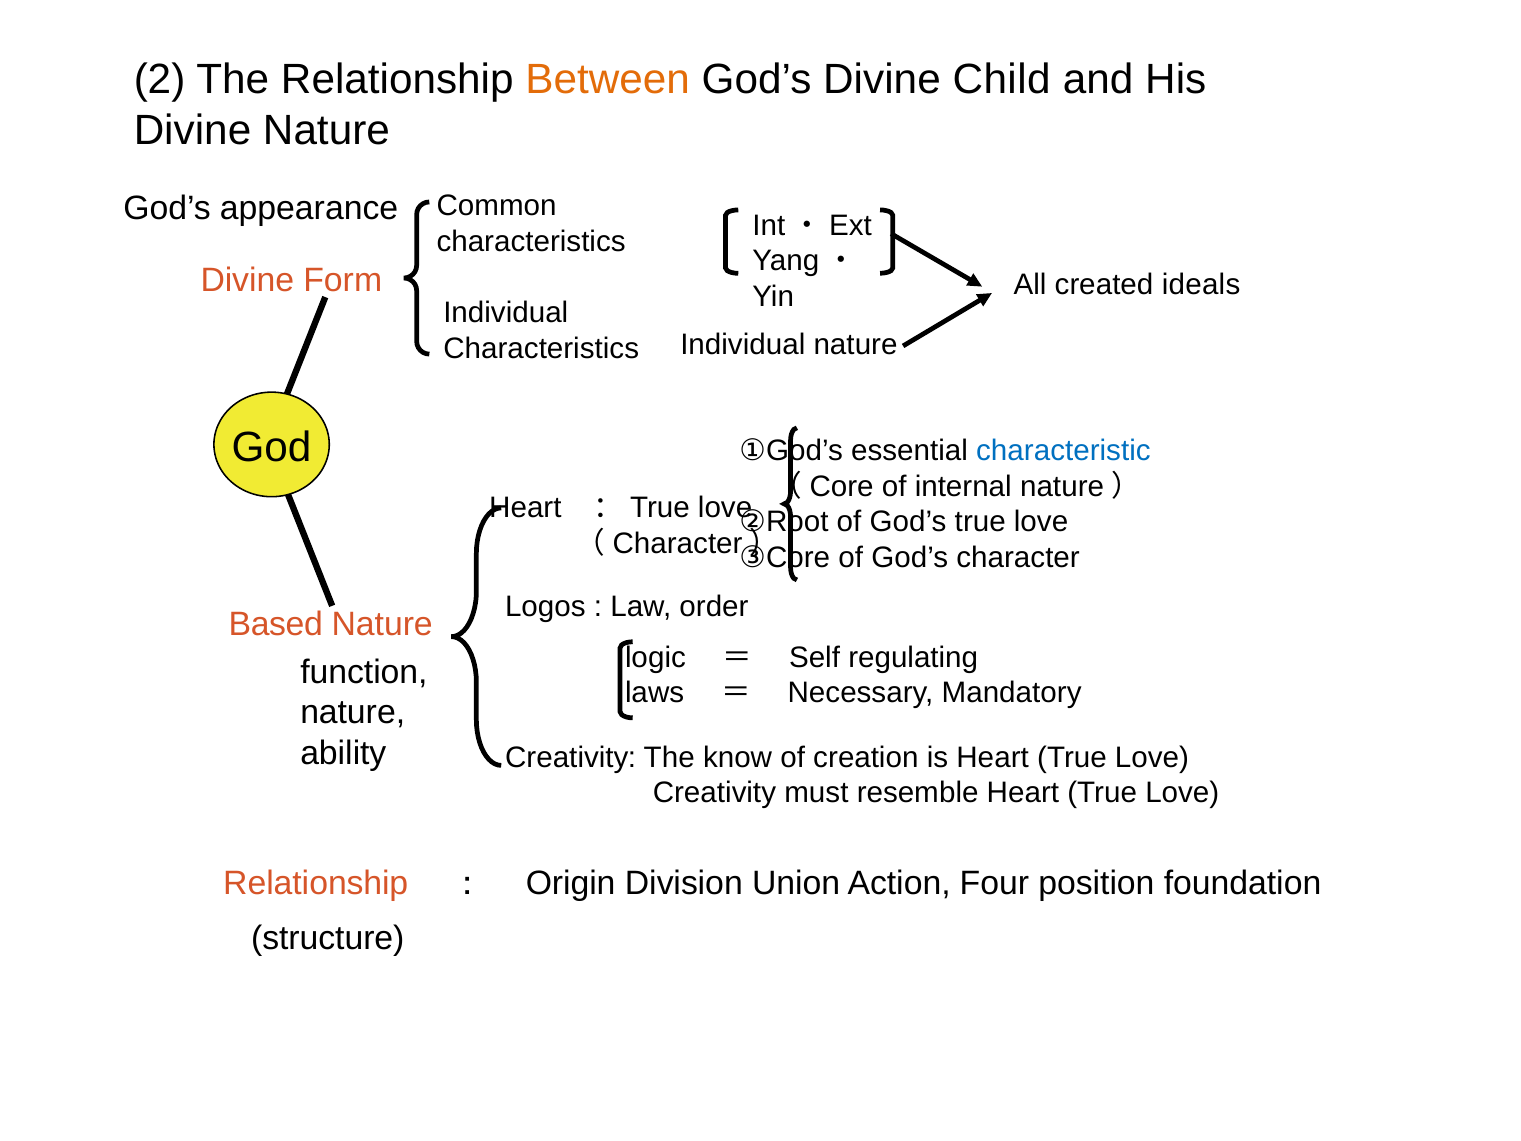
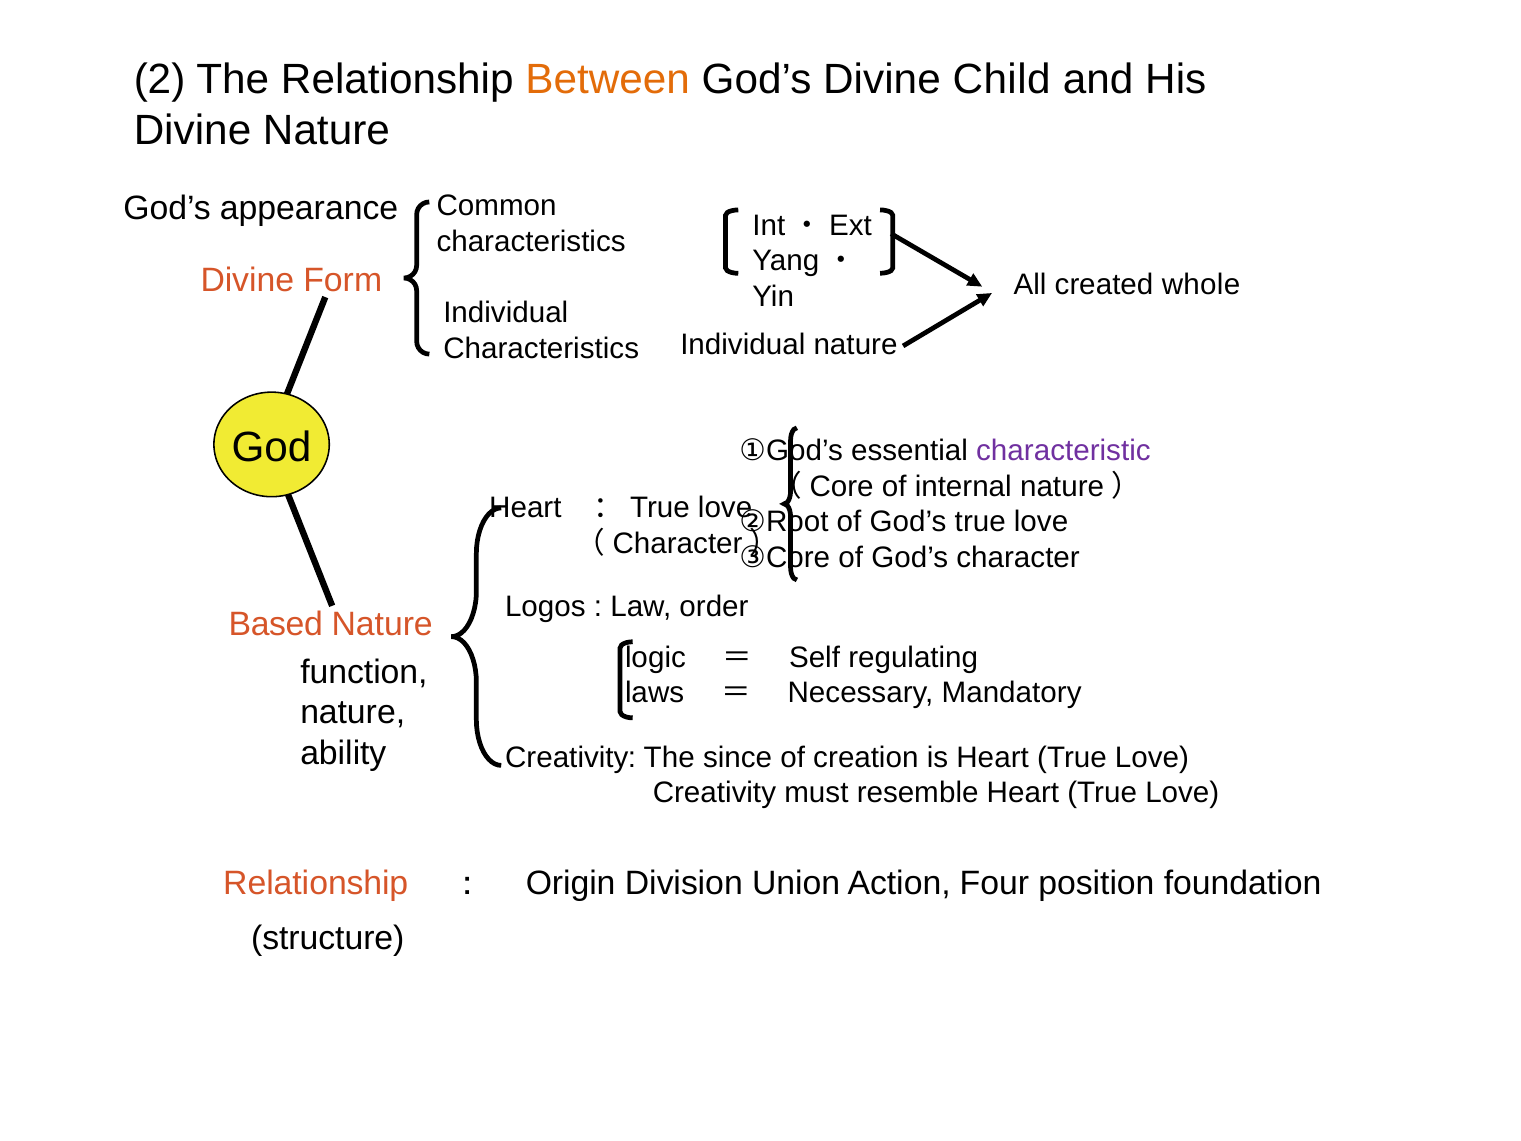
ideals: ideals -> whole (1201, 285)
characteristic colour: blue -> purple (1063, 451)
know: know -> since (738, 757)
